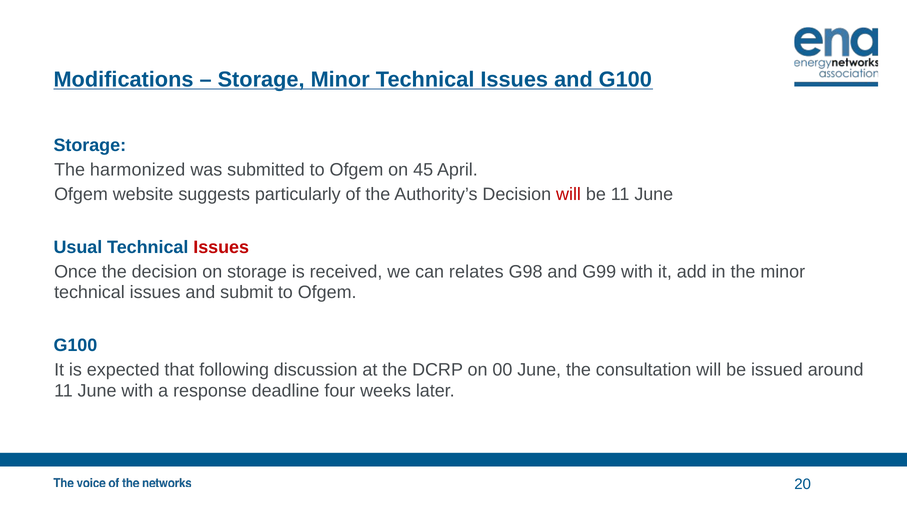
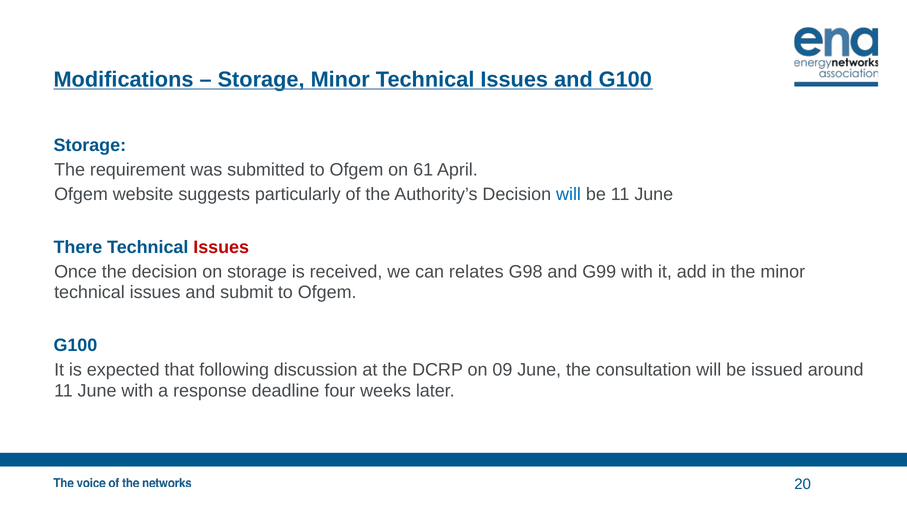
harmonized: harmonized -> requirement (138, 170)
45: 45 -> 61 (423, 170)
will colour: red -> blue (569, 194)
Usual: Usual -> There (78, 247)
00: 00 -> 09 (502, 370)
